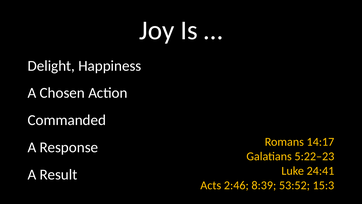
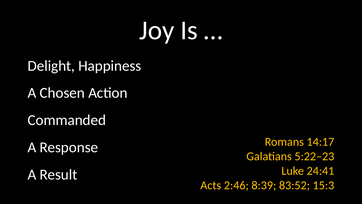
53:52: 53:52 -> 83:52 (294, 185)
